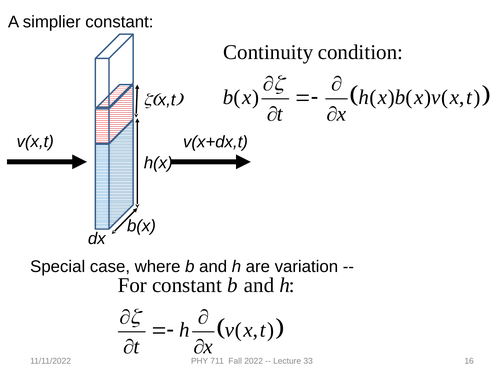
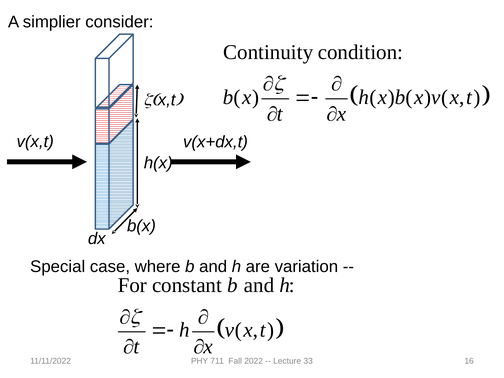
simplier constant: constant -> consider (119, 22)
